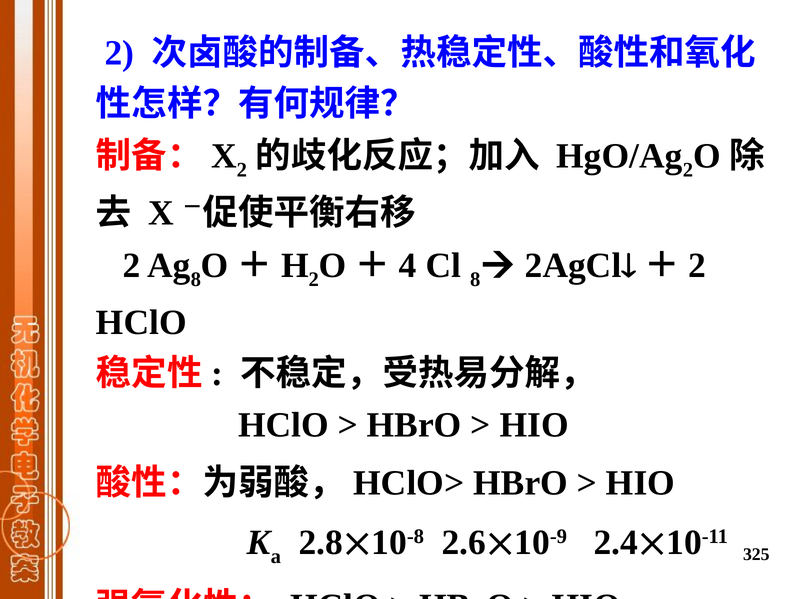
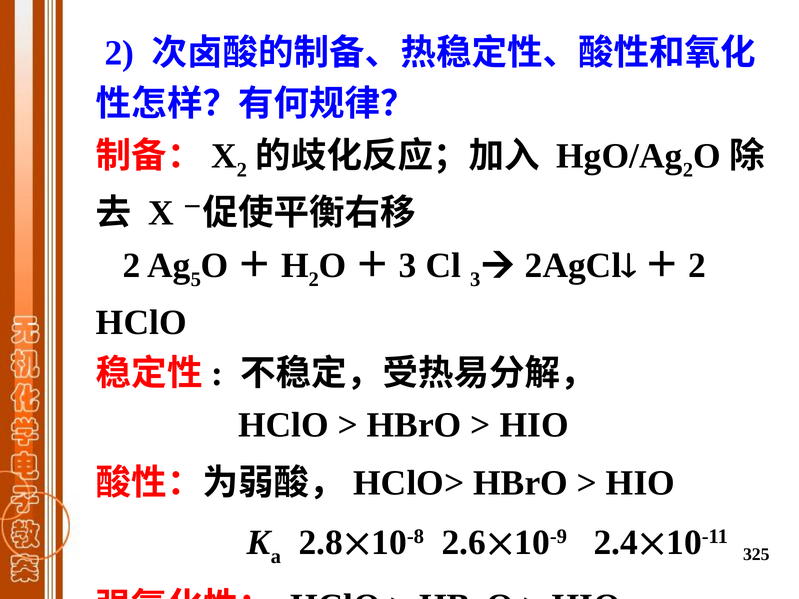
8: 8 -> 5 (196, 279)
4: 4 -> 3 (408, 266)
Cl 8: 8 -> 3 (475, 279)
